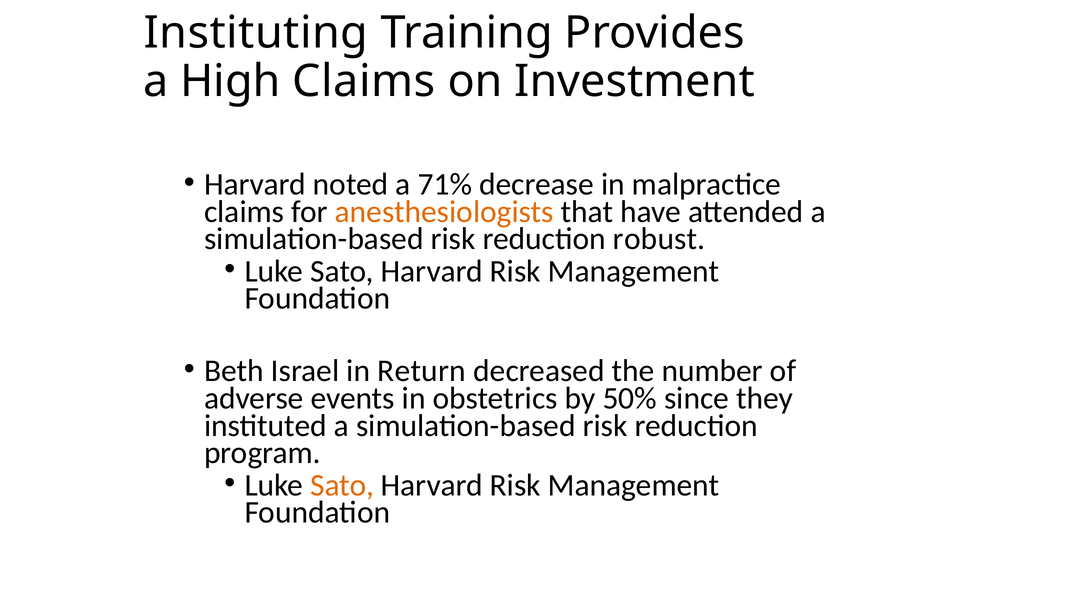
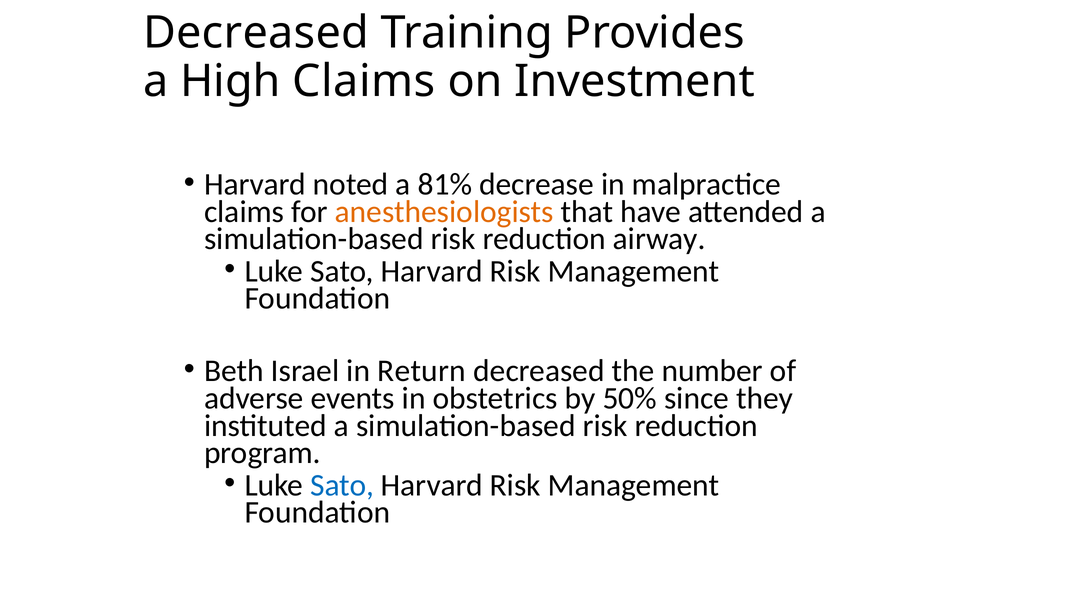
Instituting: Instituting -> Decreased (256, 33)
71%: 71% -> 81% (445, 184)
robust: robust -> airway (659, 239)
Sato colour: orange -> blue (342, 485)
